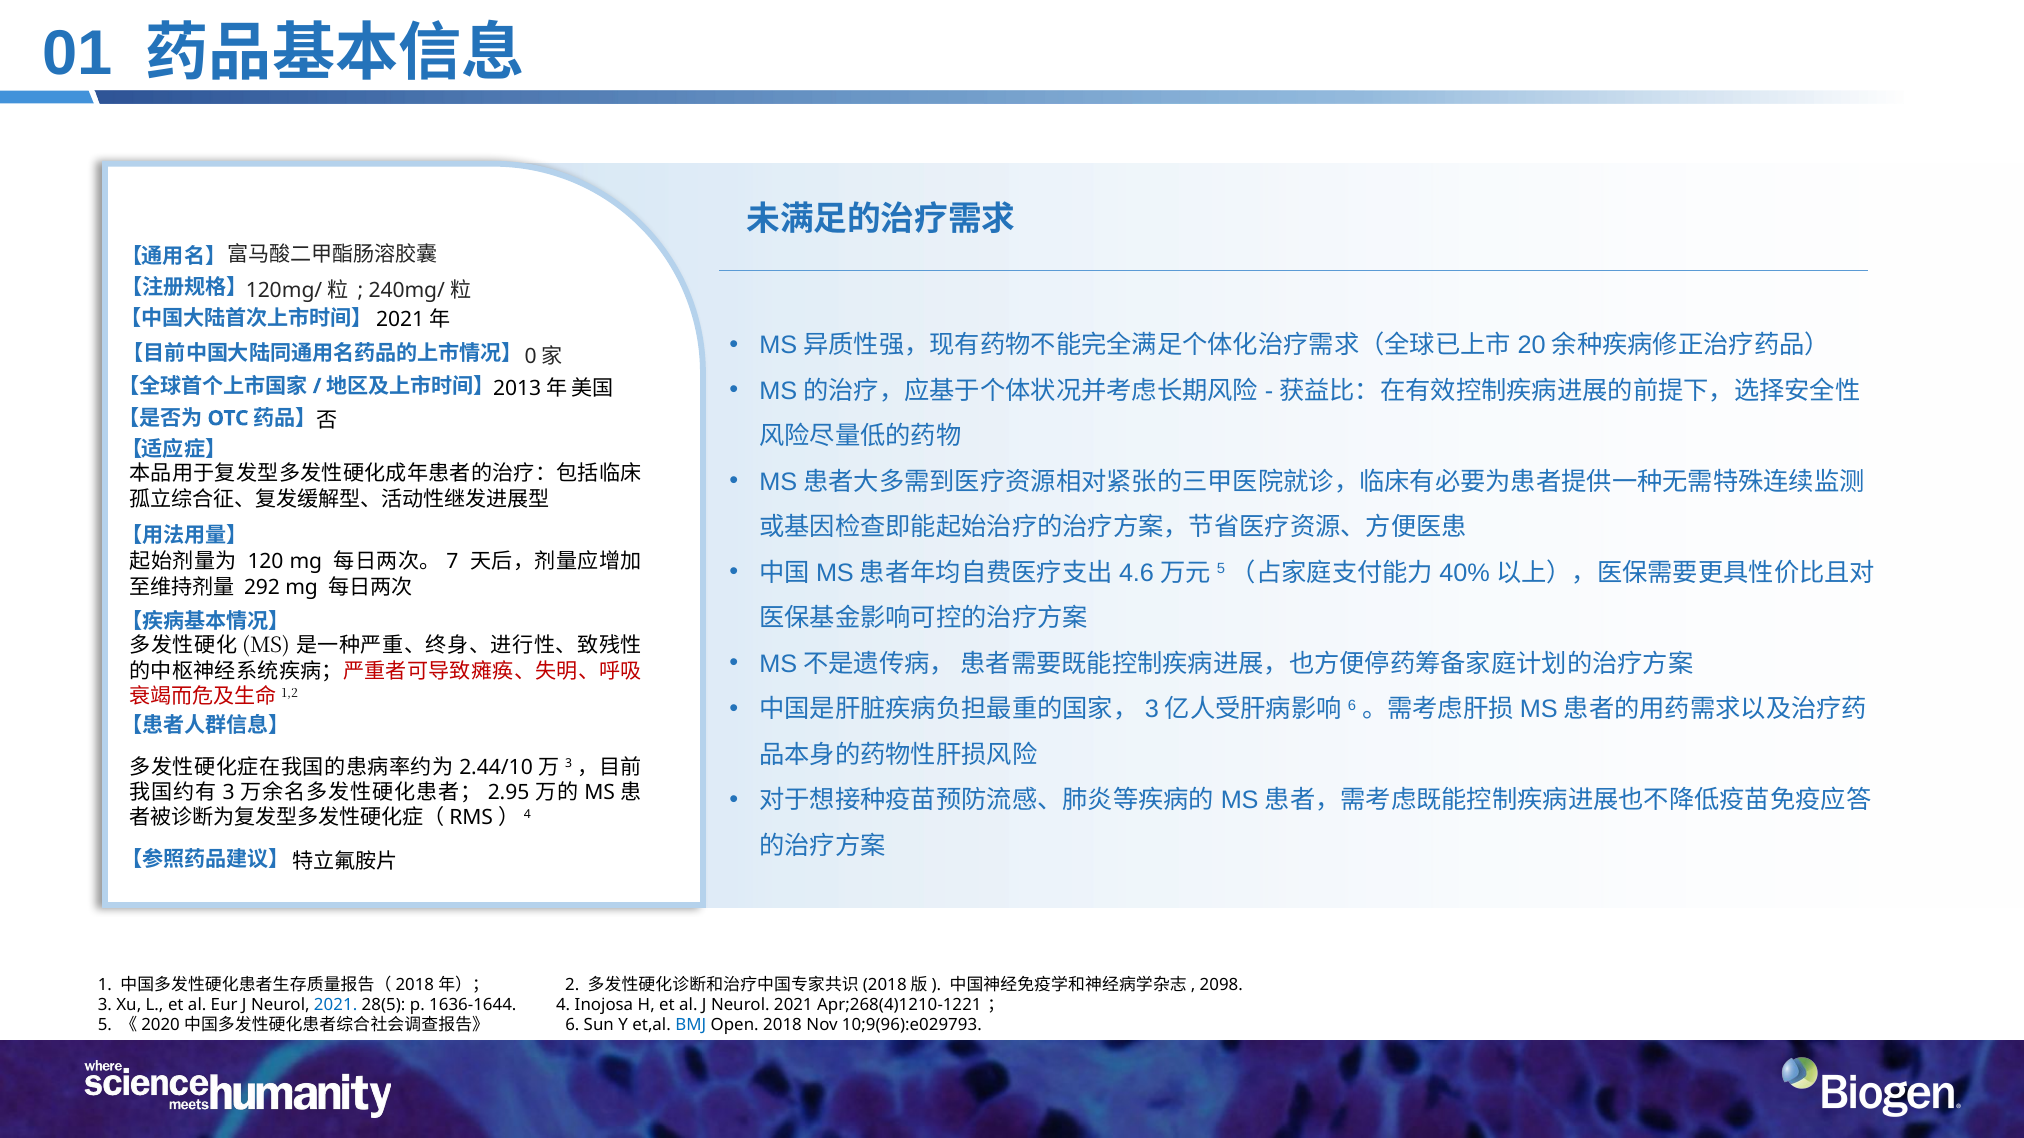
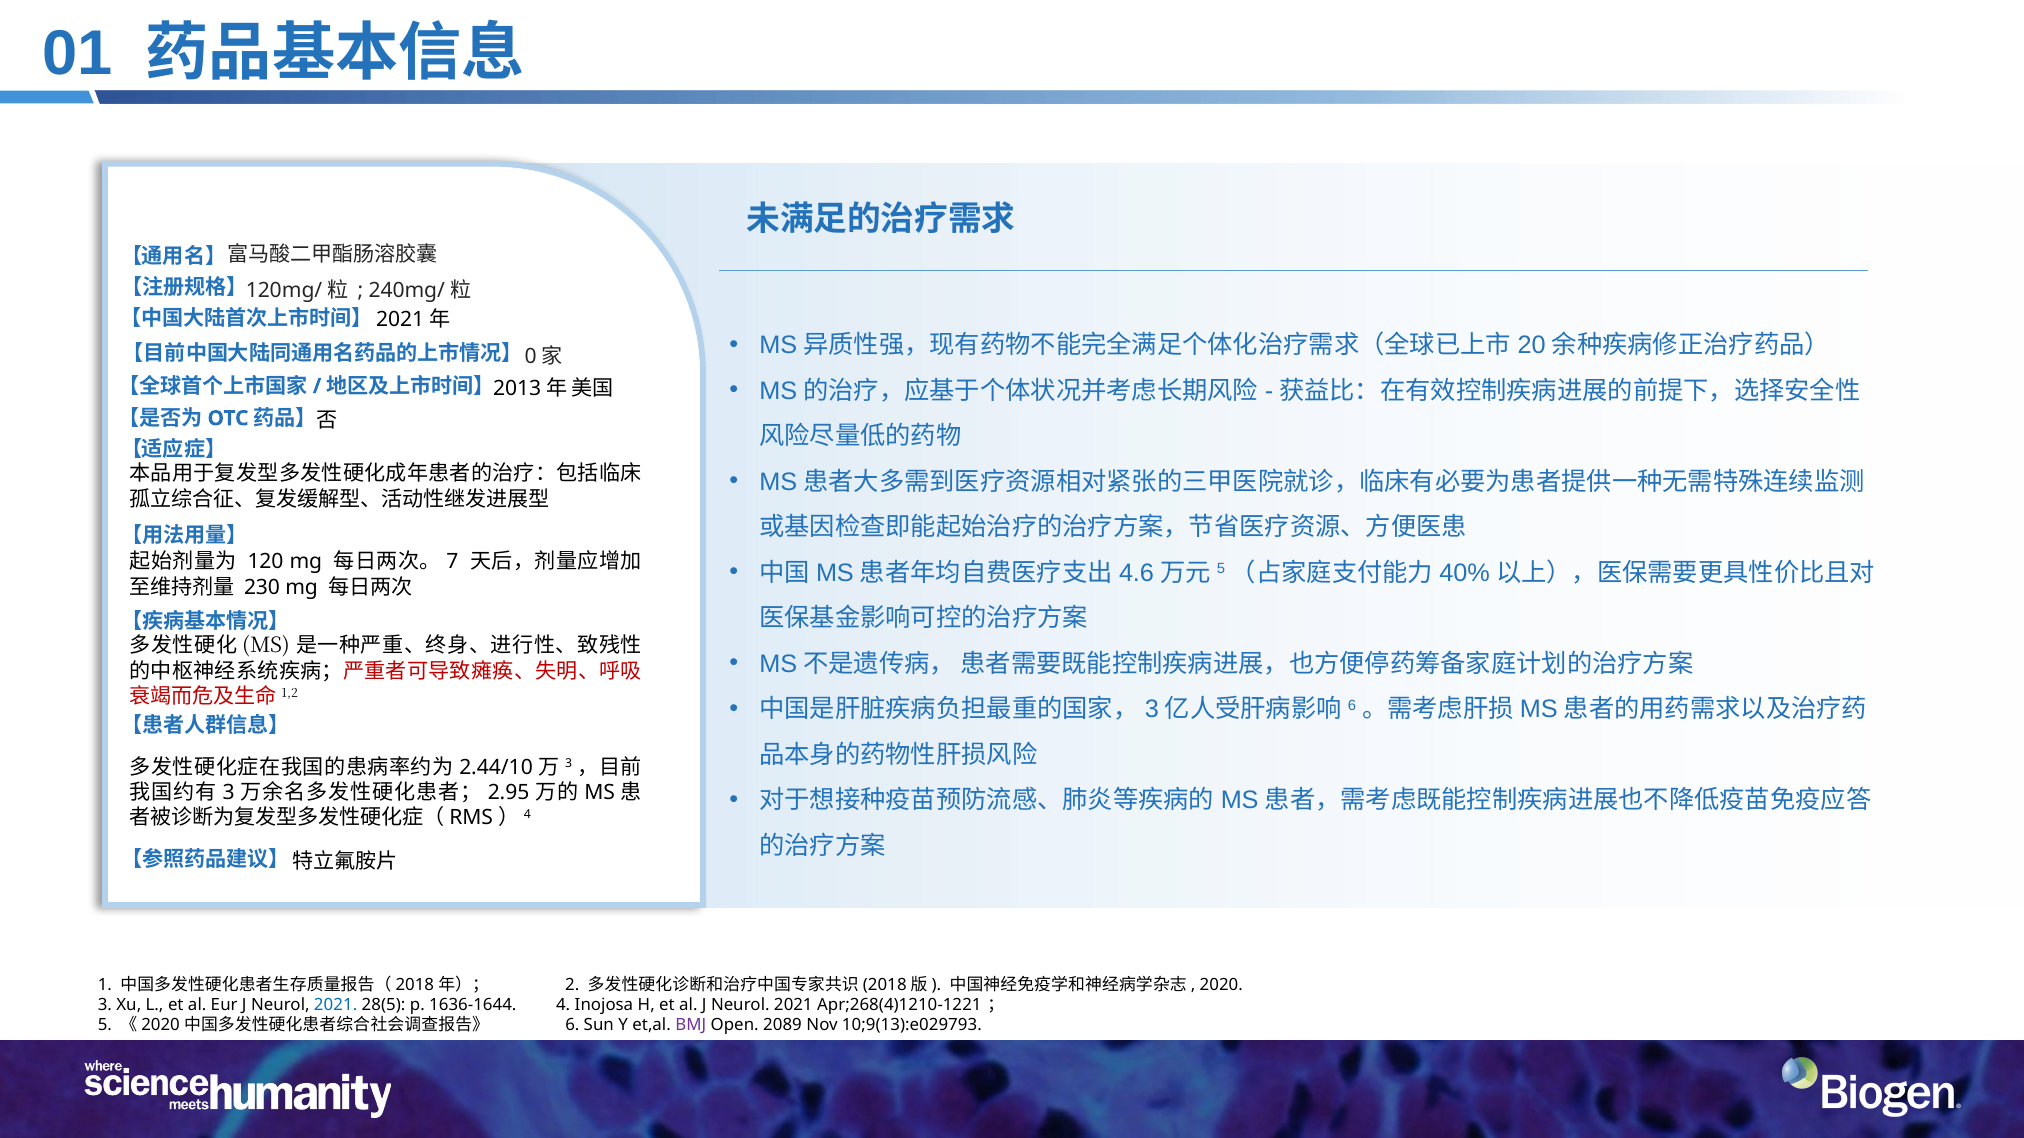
292: 292 -> 230 (262, 587)
2098: 2098 -> 2020 (1221, 985)
BMJ colour: blue -> purple (691, 1025)
2018: 2018 -> 2089 (783, 1025)
10;9(96):e029793: 10;9(96):e029793 -> 10;9(13):e029793 (912, 1025)
